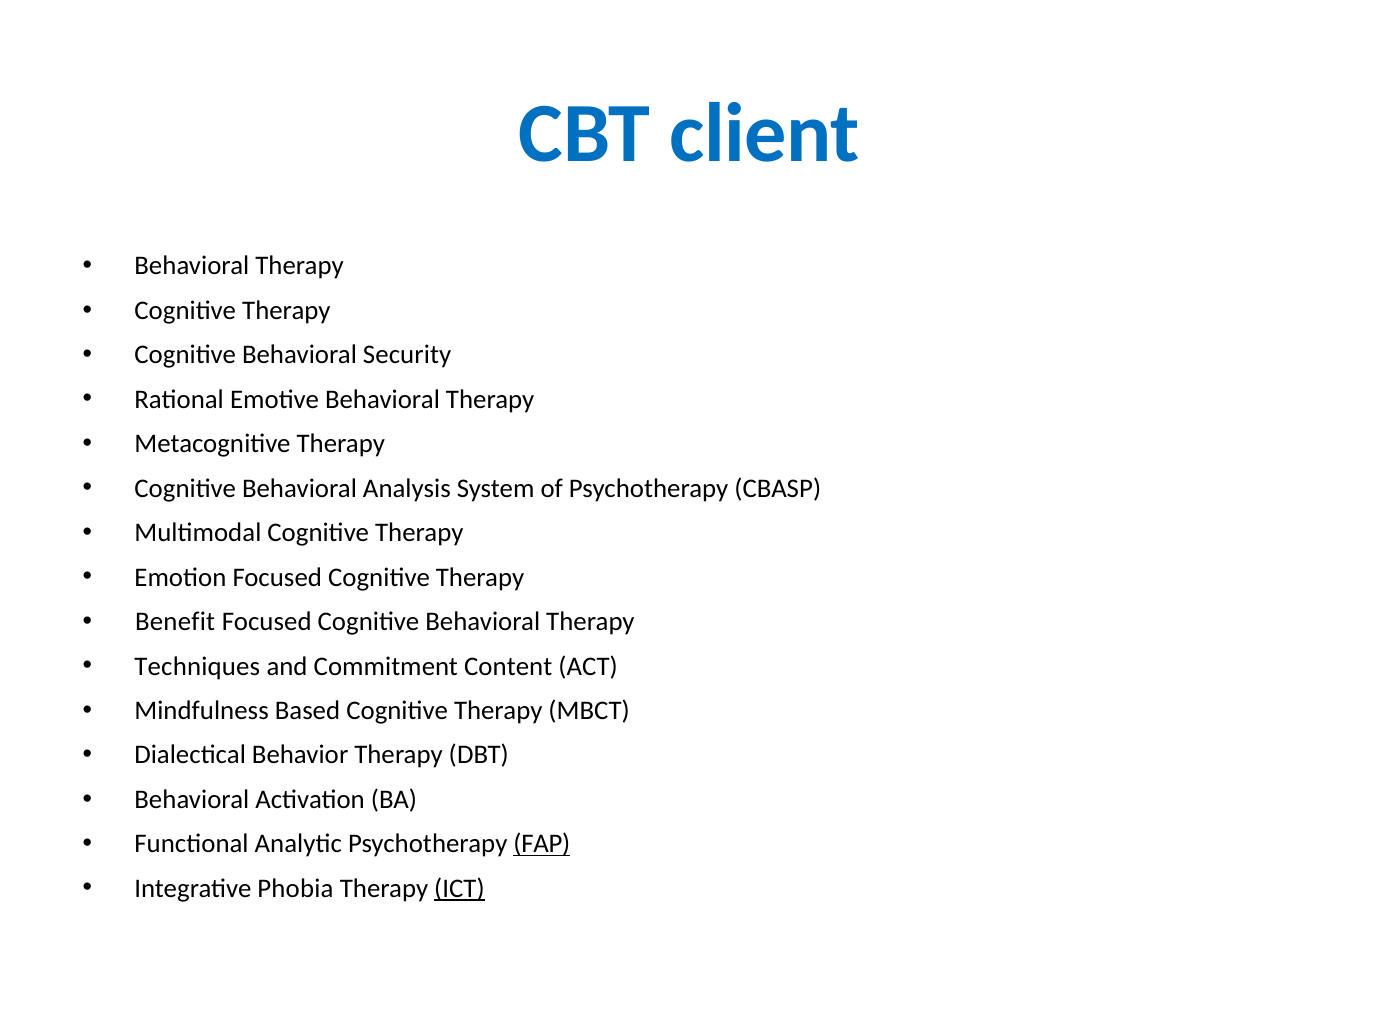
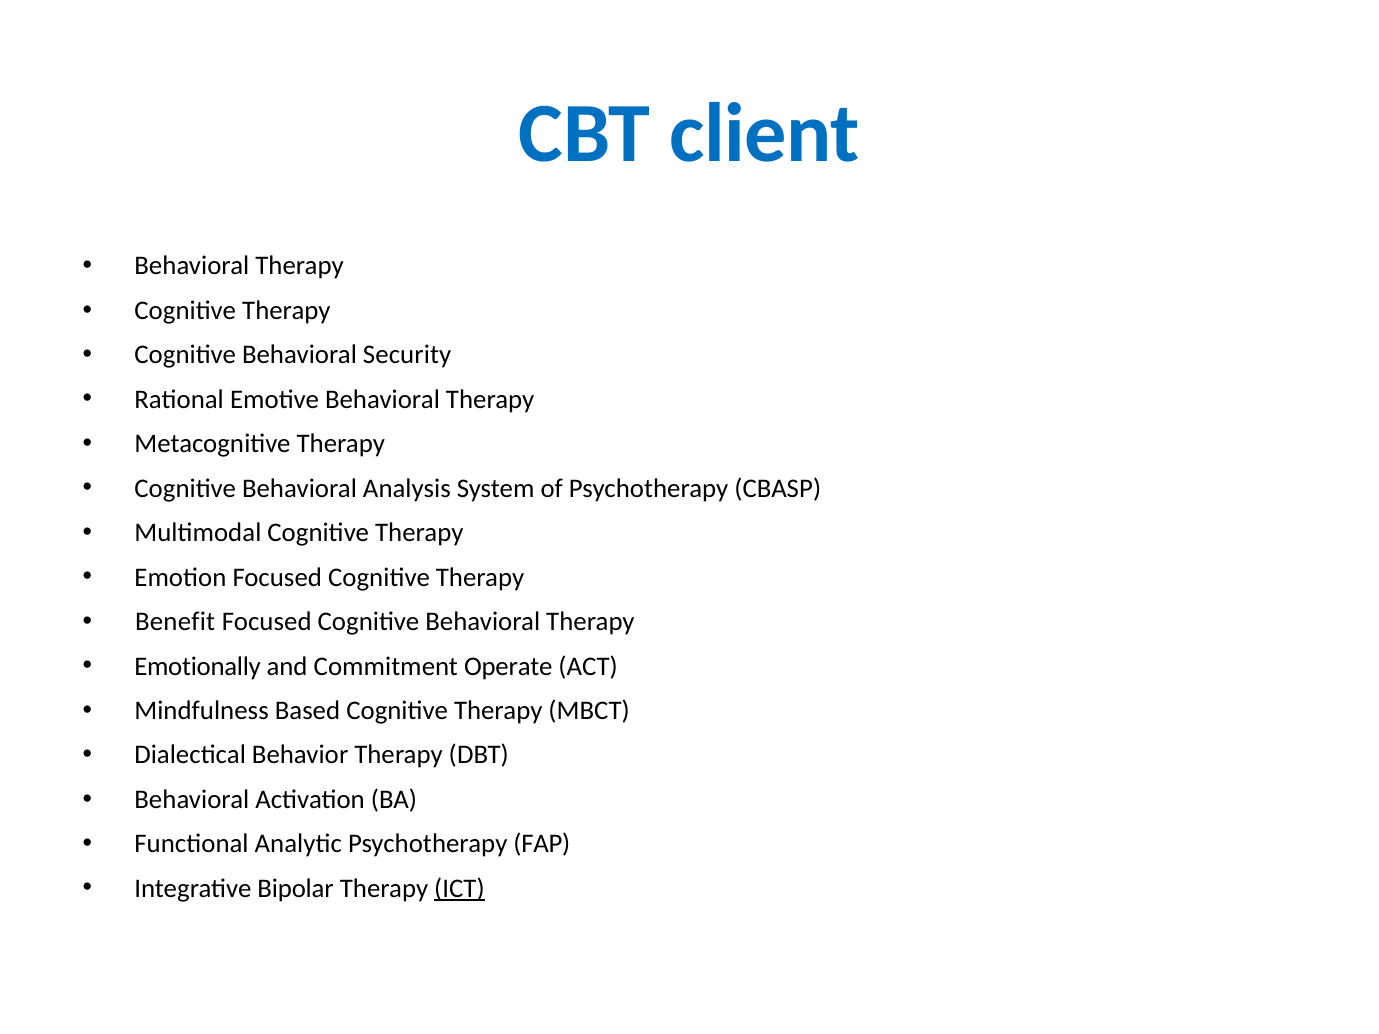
Techniques: Techniques -> Emotionally (198, 666)
Content: Content -> Operate (508, 666)
FAP underline: present -> none (542, 844)
Phobia: Phobia -> Bipolar (296, 889)
